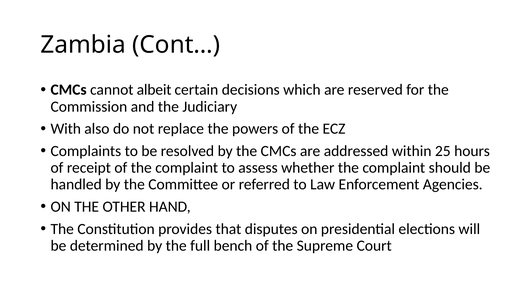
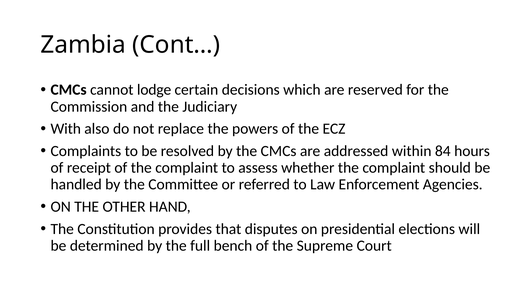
albeit: albeit -> lodge (154, 90)
25: 25 -> 84 (443, 151)
